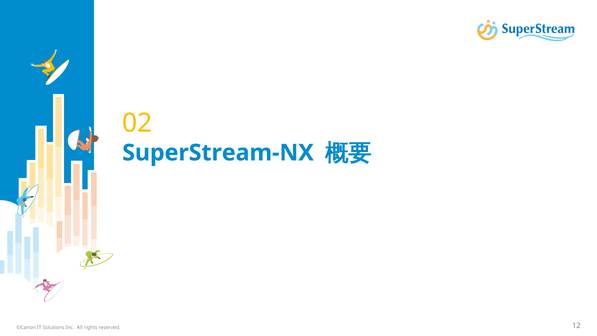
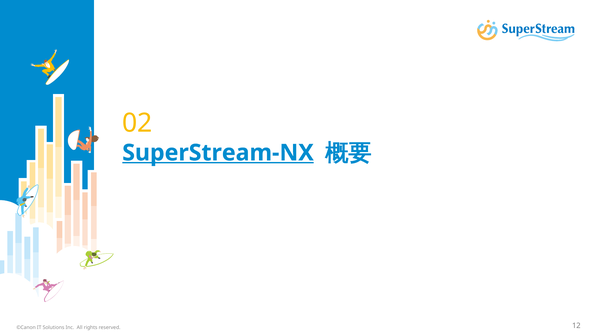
SuperStream-NX underline: none -> present (218, 153)
